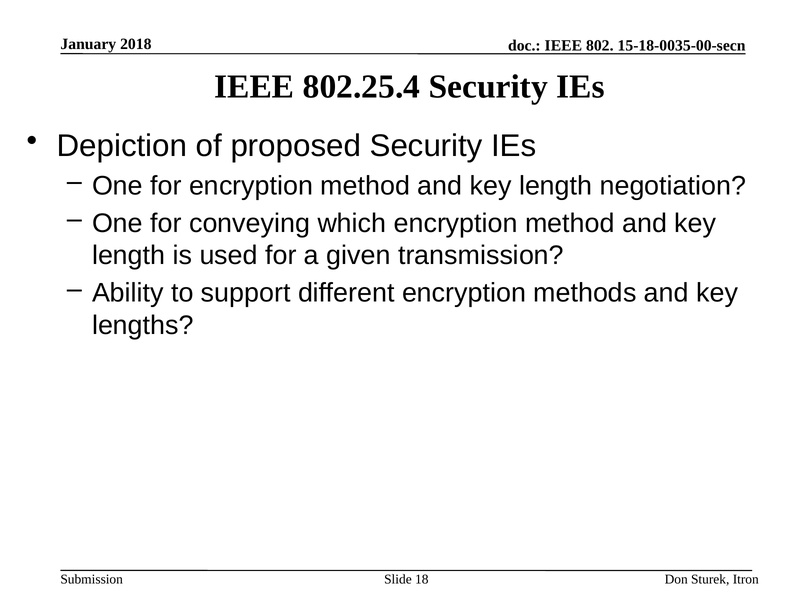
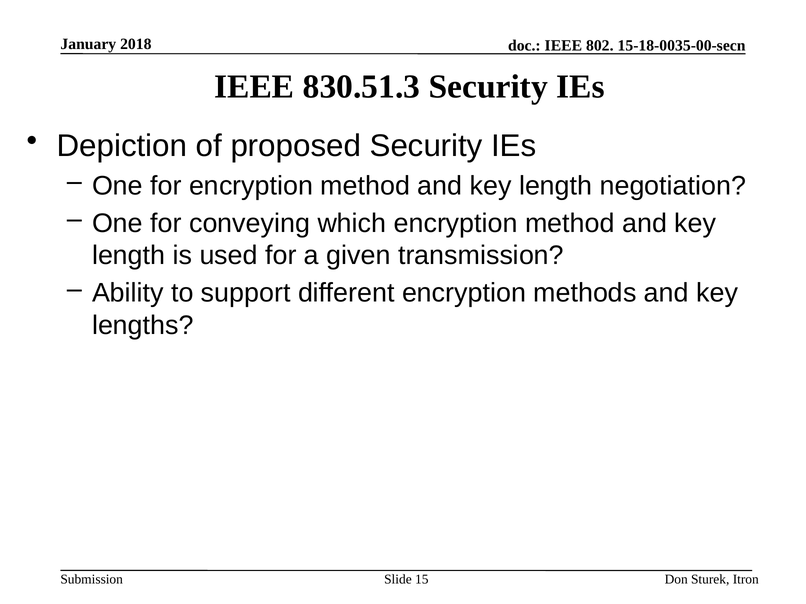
802.25.4: 802.25.4 -> 830.51.3 (361, 87)
18: 18 -> 15 (422, 580)
